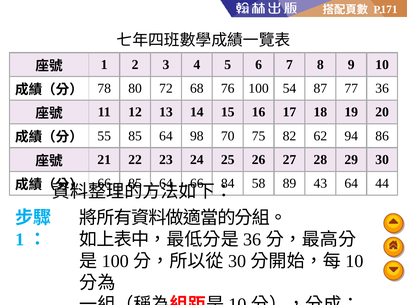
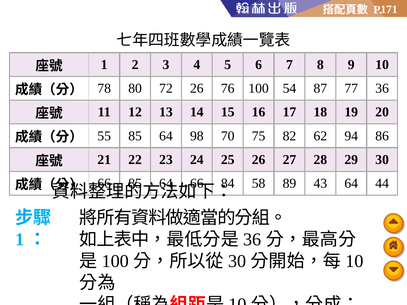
72 68: 68 -> 26 (197, 88)
